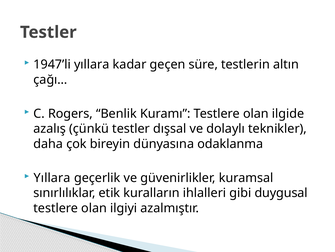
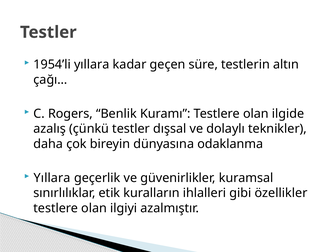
1947’li: 1947’li -> 1954’li (52, 64)
duygusal: duygusal -> özellikler (281, 192)
